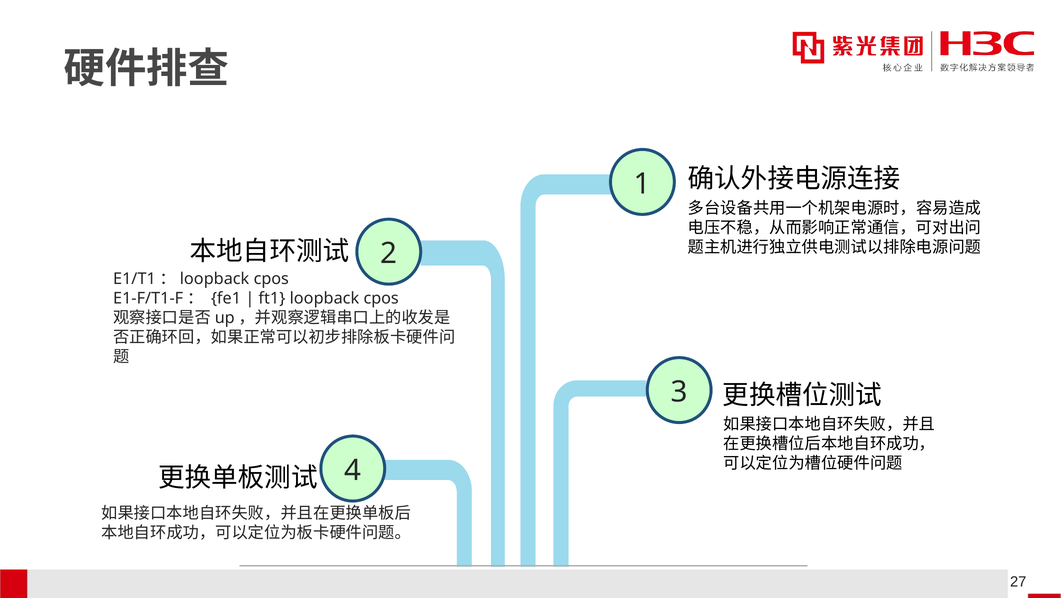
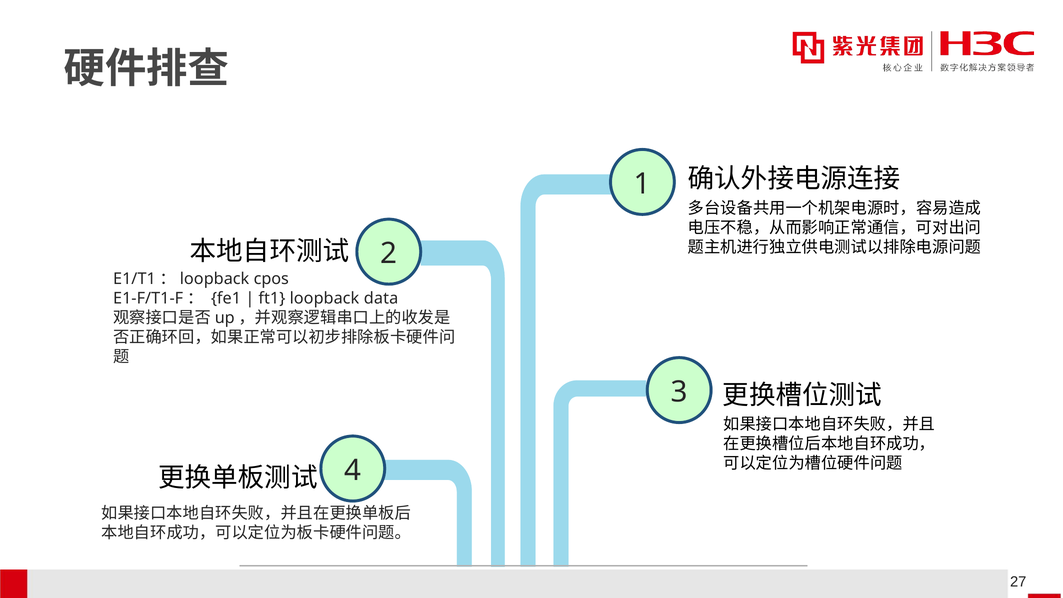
loopback cpos: cpos -> data (381, 299)
